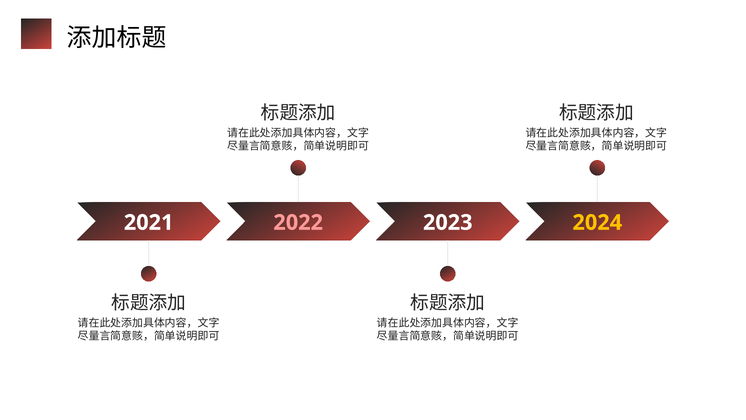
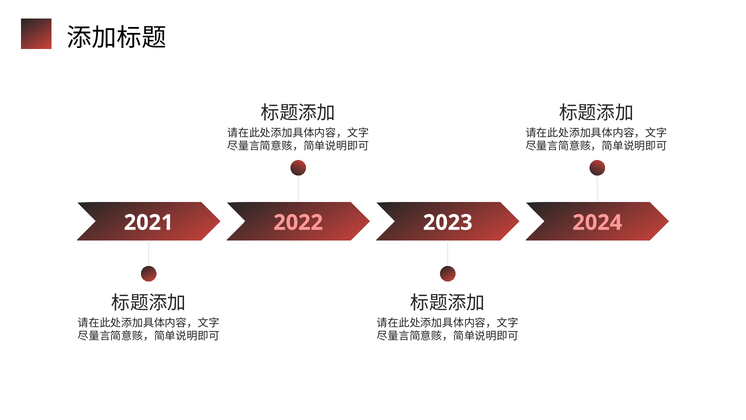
2024 colour: yellow -> pink (597, 222)
